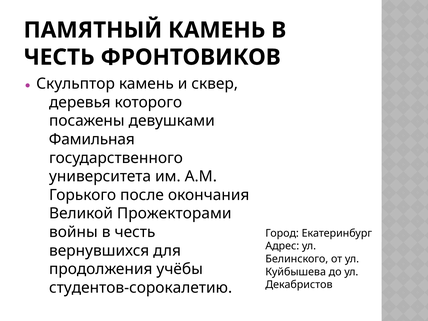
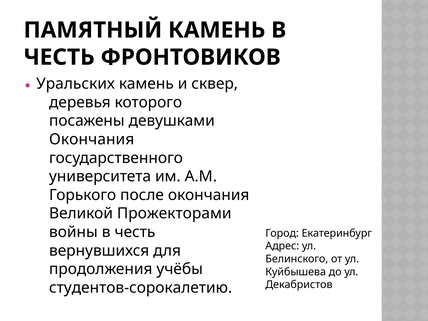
Скульптор: Скульптор -> Уральских (76, 84)
Фамильная: Фамильная -> Окончания (92, 139)
